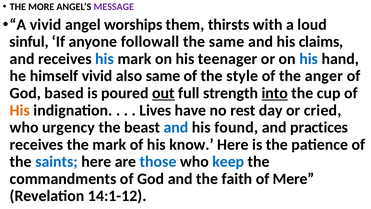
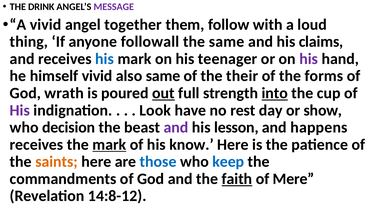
MORE: MORE -> DRINK (41, 7)
worships: worships -> together (133, 25)
thirsts: thirsts -> follow (229, 25)
sinful: sinful -> thing (29, 42)
his colour: blue -> purple (309, 59)
style: style -> their (242, 76)
anger: anger -> forms (324, 76)
based: based -> wrath (64, 93)
His colour: orange -> purple (20, 110)
Lives: Lives -> Look (155, 110)
cried: cried -> show (323, 110)
urgency: urgency -> decision (69, 127)
and colour: blue -> purple (176, 127)
found: found -> lesson (236, 127)
practices: practices -> happens (319, 127)
mark underline: none -> present (109, 144)
saints colour: blue -> orange (57, 161)
faith underline: none -> present (237, 179)
14:1-12: 14:1-12 -> 14:8-12 (117, 196)
